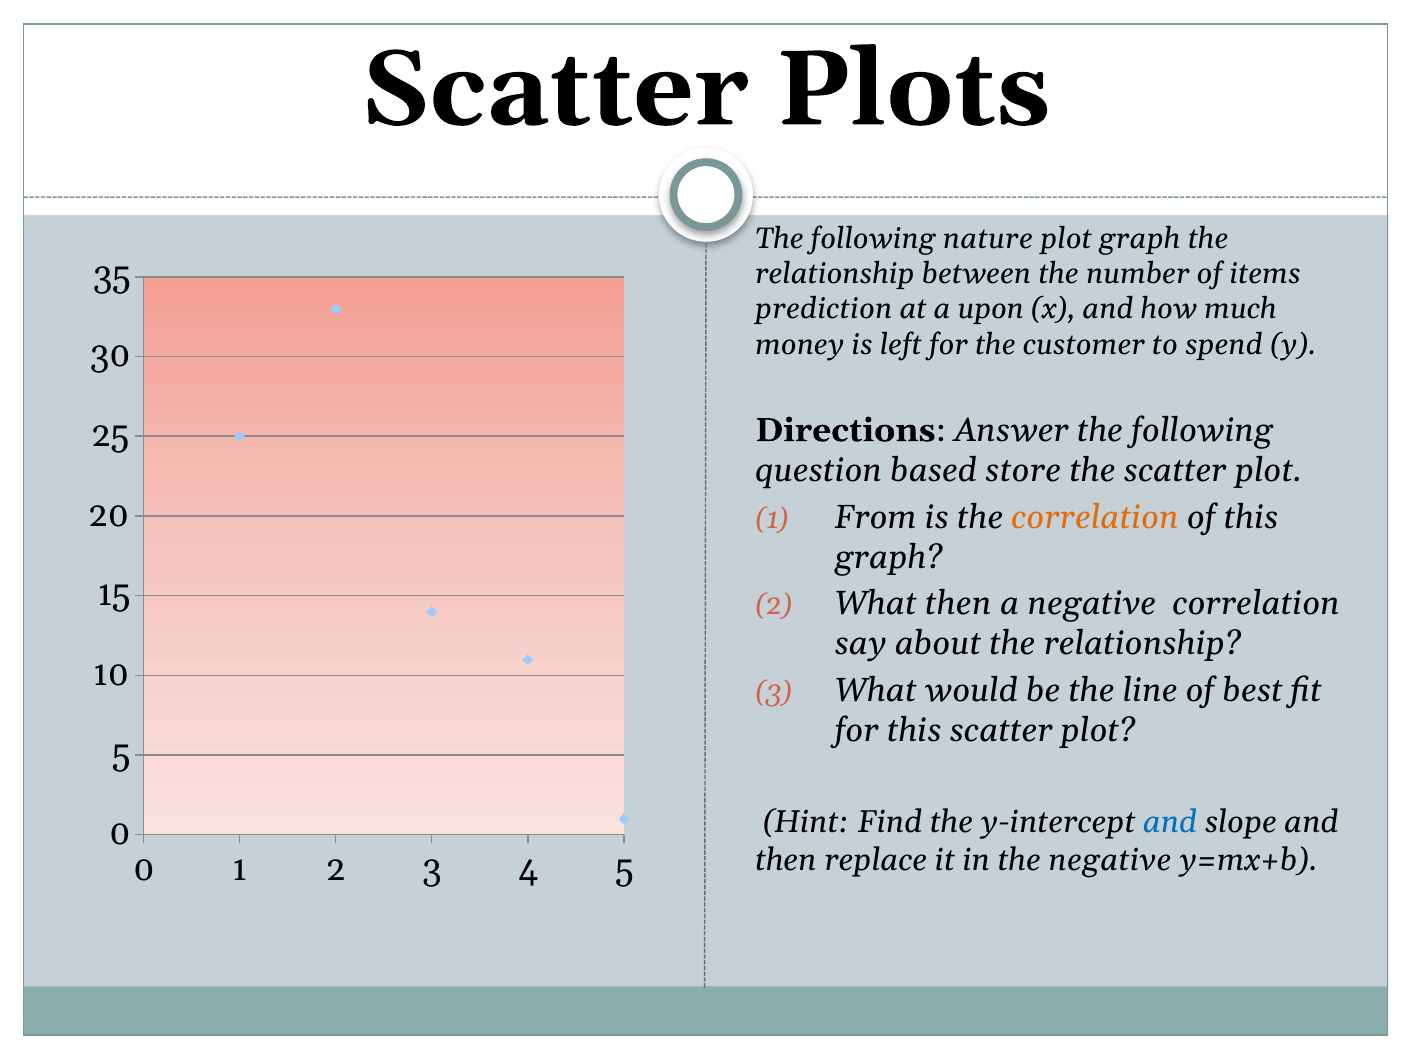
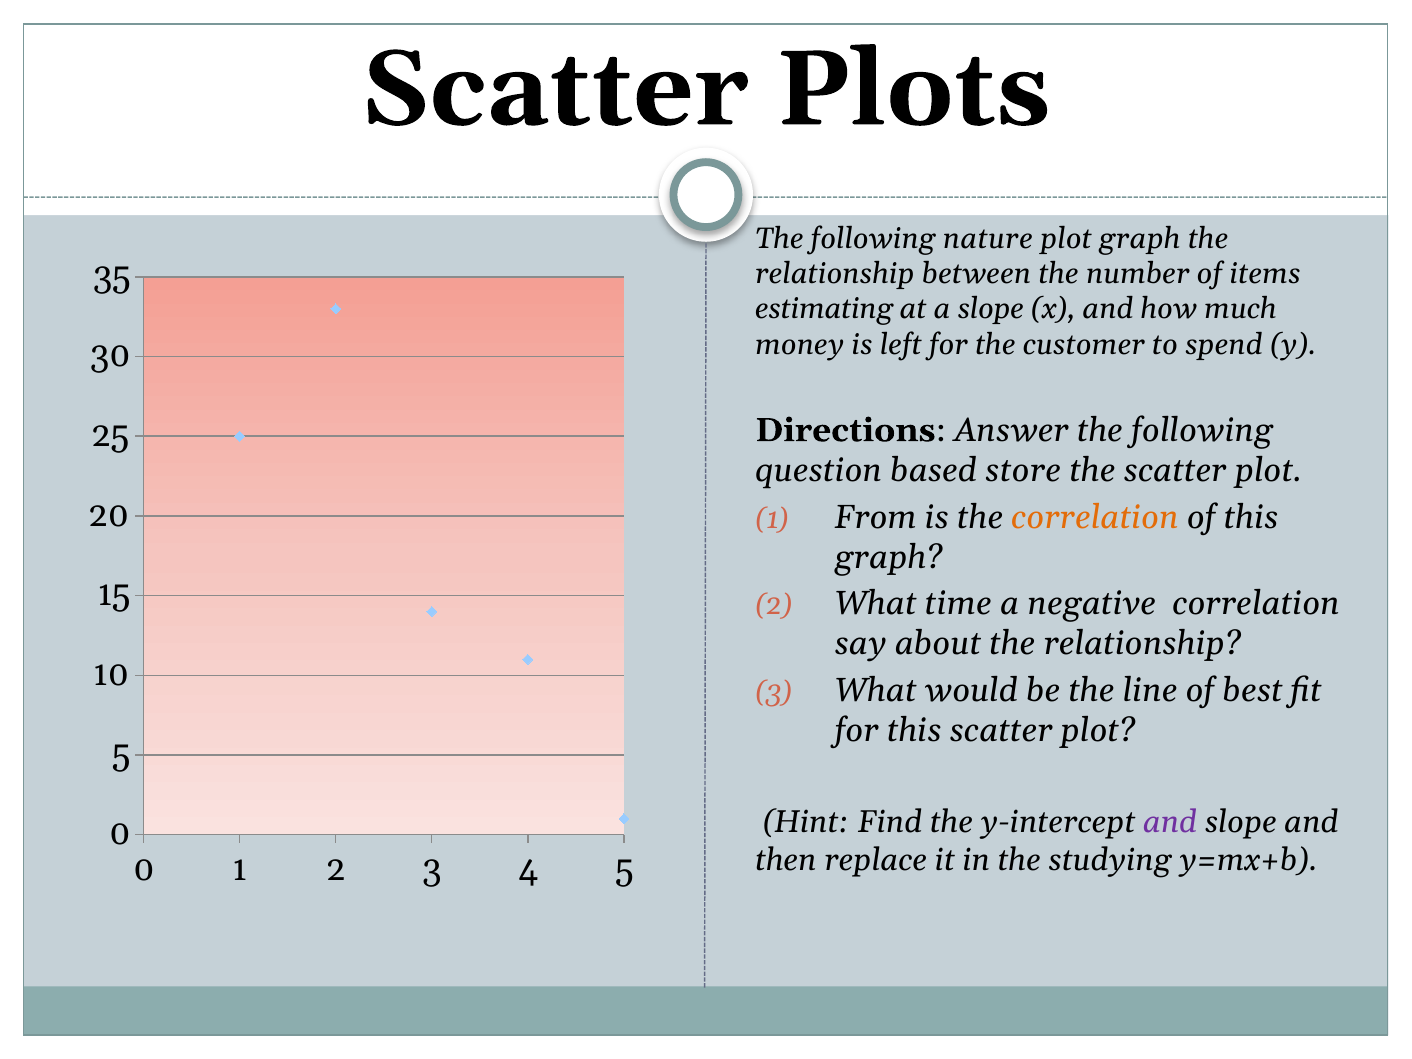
prediction: prediction -> estimating (824, 309)
a upon: upon -> slope (991, 309)
What then: then -> time (958, 604)
and colour: blue -> purple (1170, 822)
the negative: negative -> studying (1110, 860)
